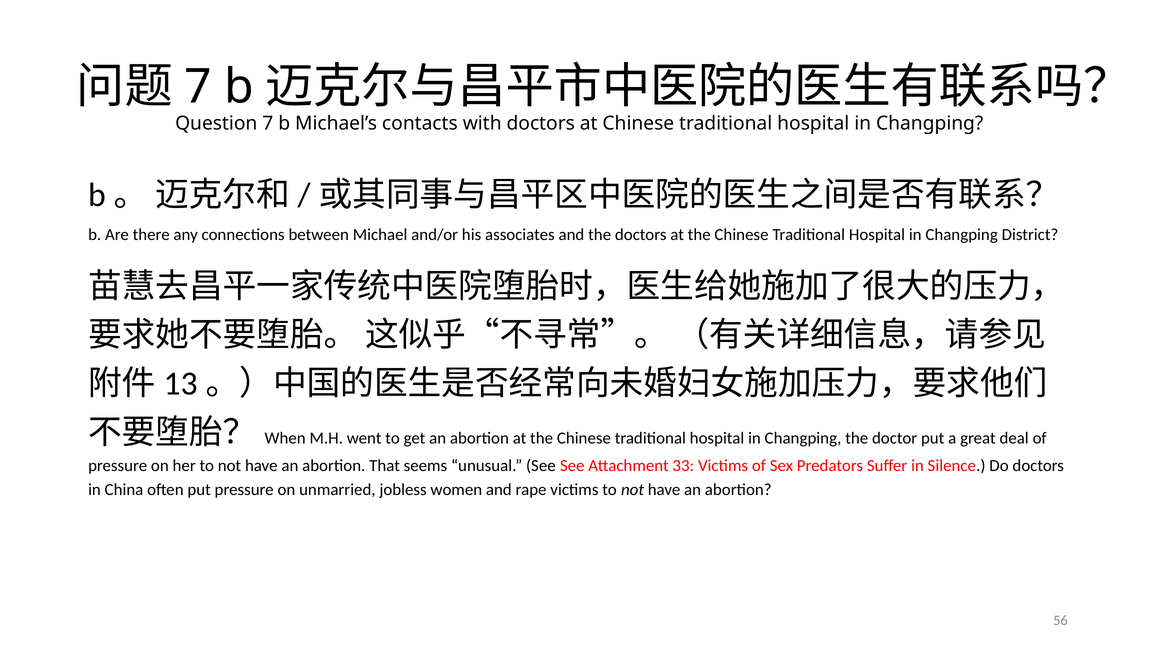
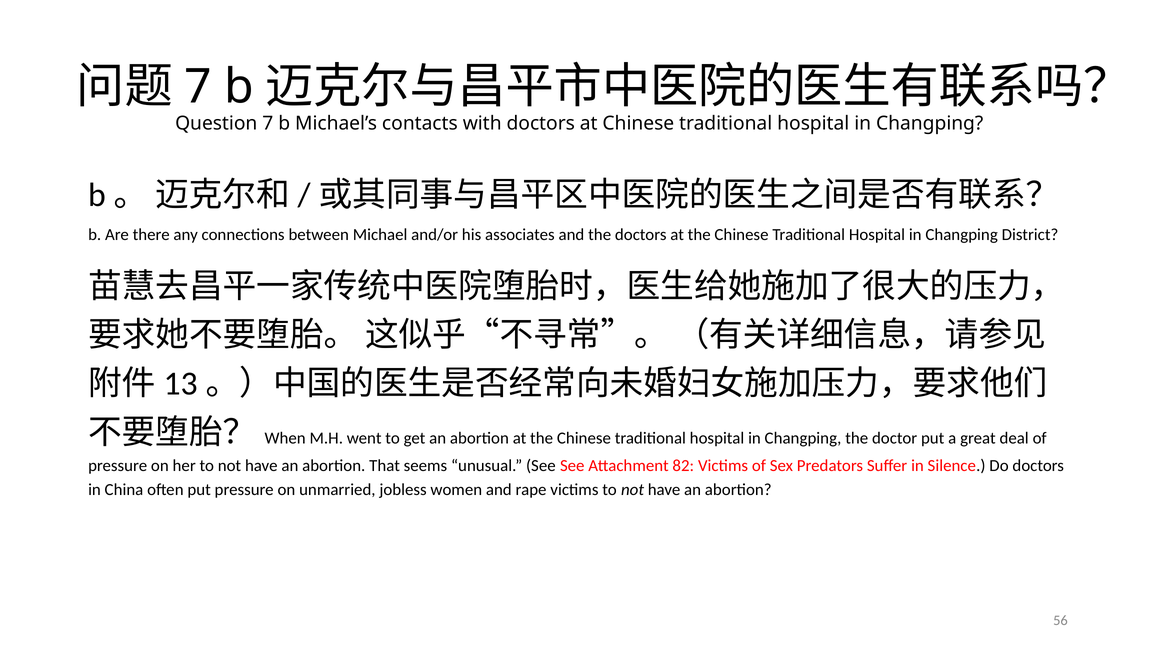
33: 33 -> 82 (683, 466)
